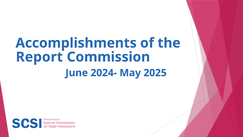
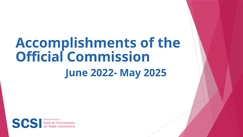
Report: Report -> Official (39, 57)
2024-: 2024- -> 2022- (104, 73)
